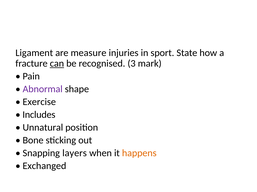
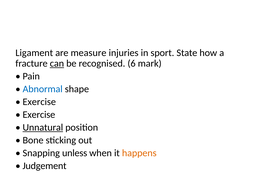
3: 3 -> 6 (132, 64)
Abnormal colour: purple -> blue (43, 89)
Includes: Includes -> Exercise (39, 115)
Unnatural underline: none -> present (43, 128)
layers: layers -> unless (75, 154)
Exchanged: Exchanged -> Judgement (44, 167)
